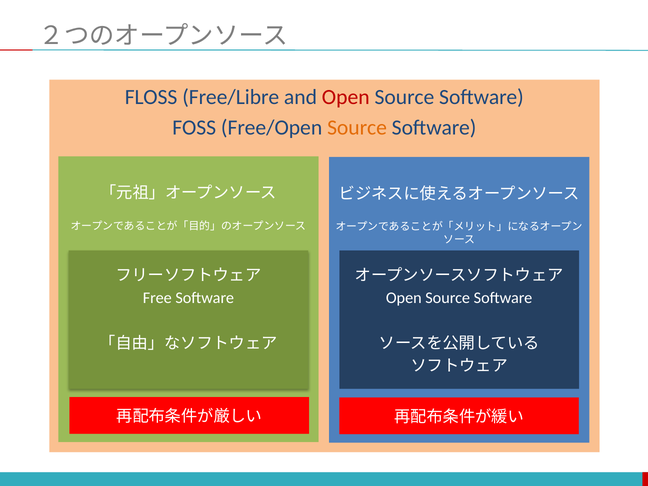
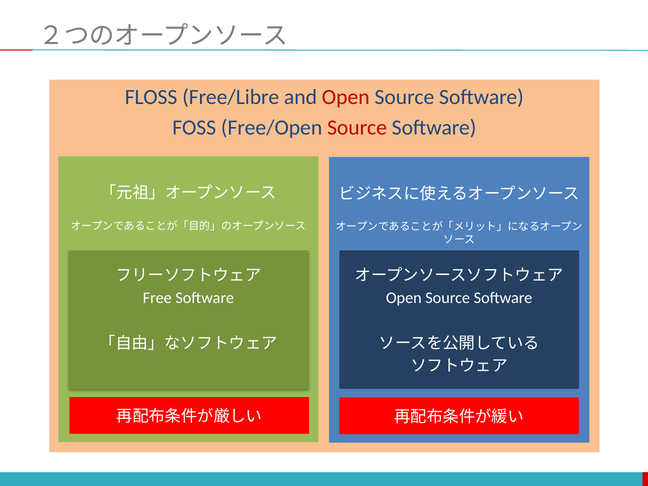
Source colour: orange -> red (357, 128)
